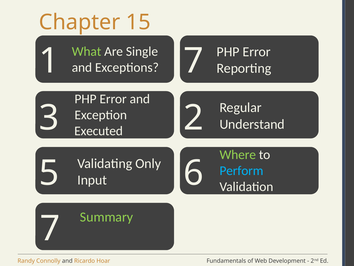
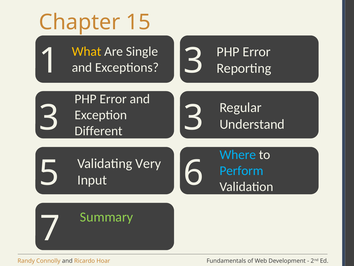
What colour: light green -> yellow (87, 51)
1 7: 7 -> 3 (194, 61)
2: 2 -> 3 (194, 118)
Executed: Executed -> Different (99, 131)
Where colour: light green -> light blue (238, 155)
Only: Only -> Very (148, 163)
